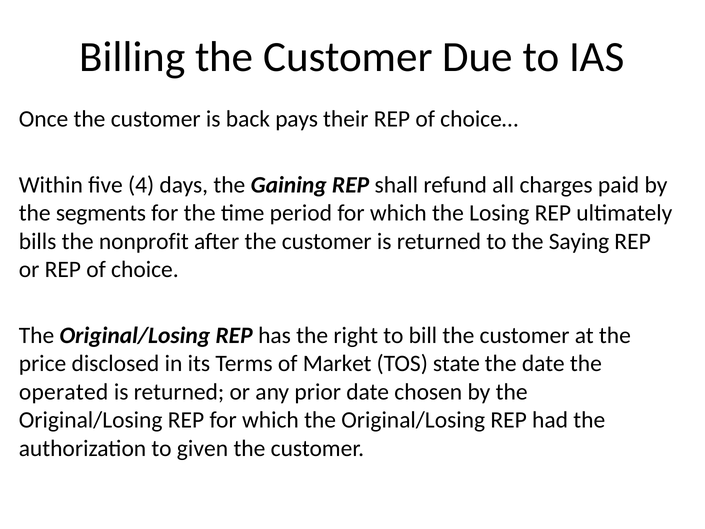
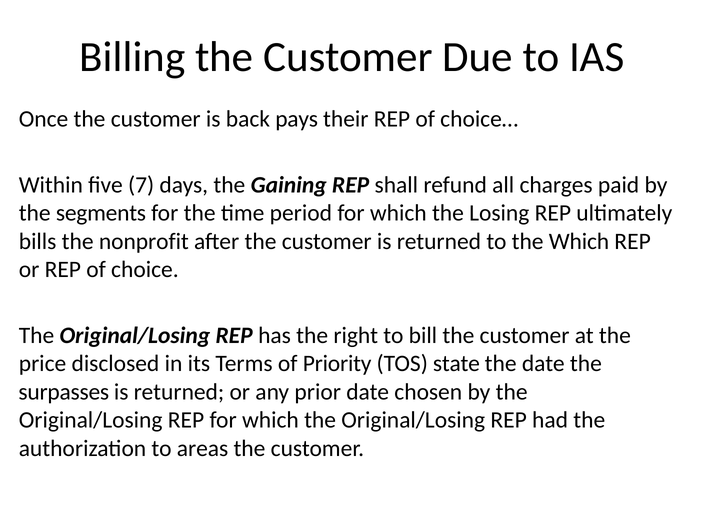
4: 4 -> 7 (141, 185)
the Saying: Saying -> Which (579, 241)
Market: Market -> Priority (337, 364)
operated: operated -> surpasses (64, 392)
given: given -> areas (203, 448)
